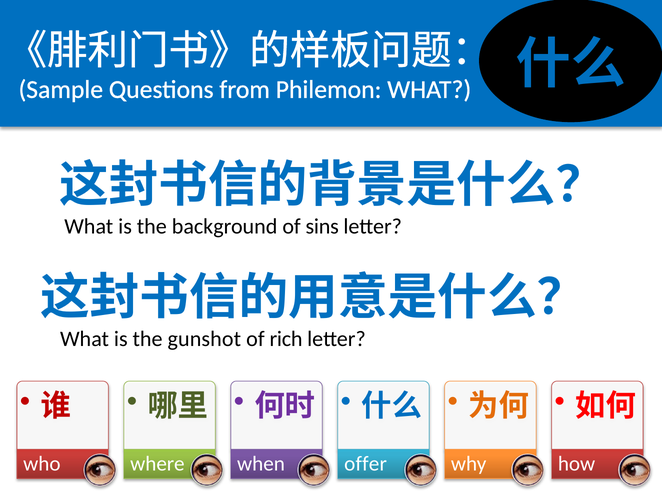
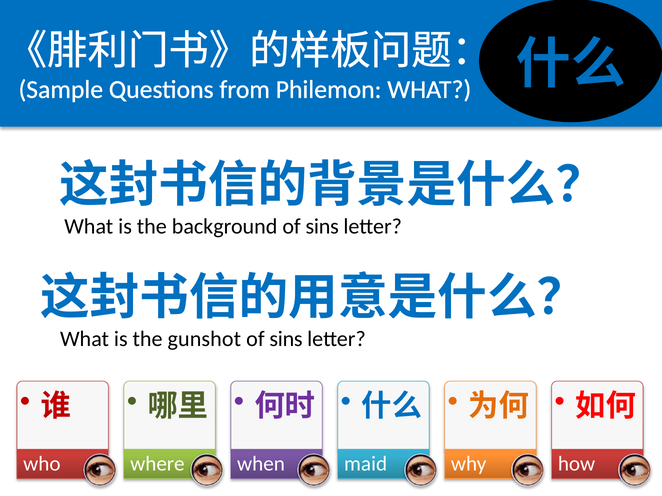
rich: rich -> sins (286, 339)
offer: offer -> maid (366, 464)
